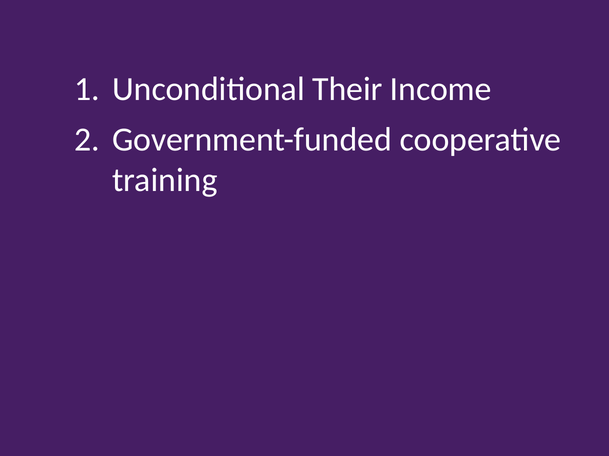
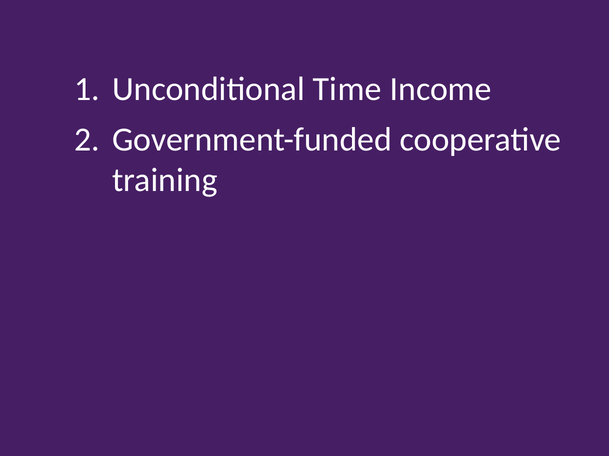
Their: Their -> Time (347, 89)
